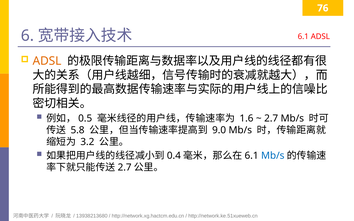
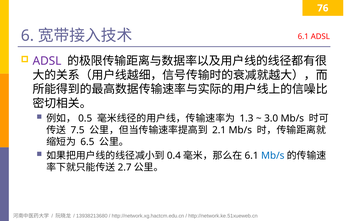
ADSL colour: orange -> purple (47, 61)
1.6: 1.6 -> 1.3 (246, 118)
2.7: 2.7 -> 3.0 (271, 118)
5.8: 5.8 -> 7.5 (78, 130)
9.0: 9.0 -> 2.1 (219, 130)
3.2: 3.2 -> 6.5 (87, 142)
